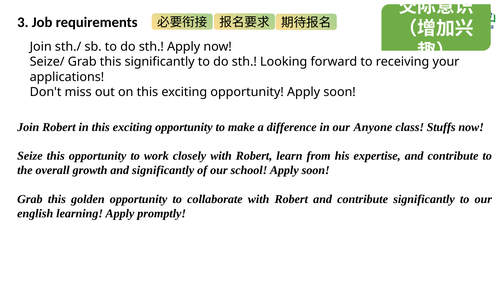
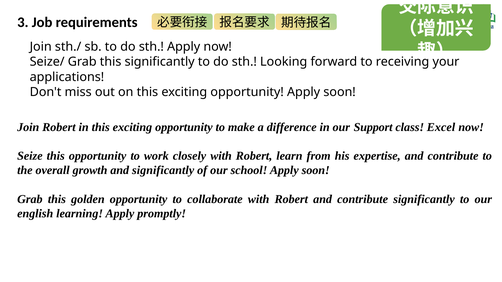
Anyone: Anyone -> Support (373, 127)
Stuffs: Stuffs -> Excel (441, 127)
